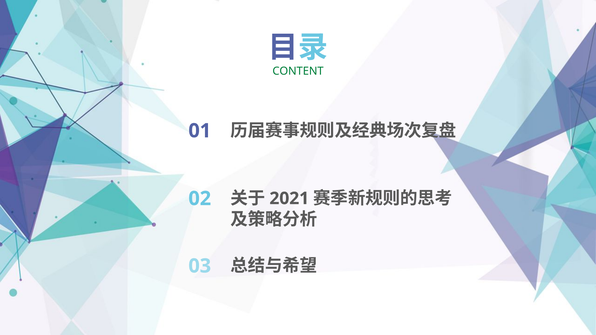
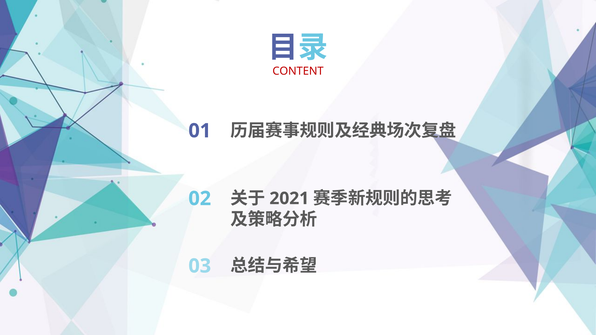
CONTENT colour: green -> red (298, 71)
